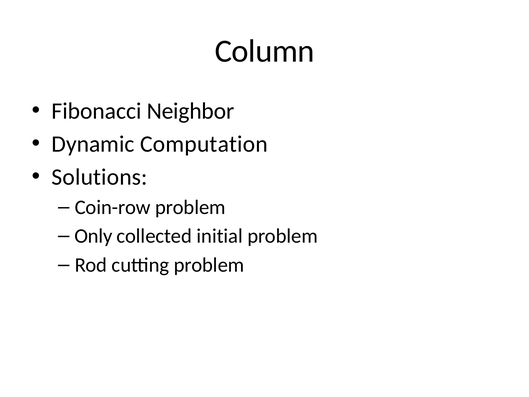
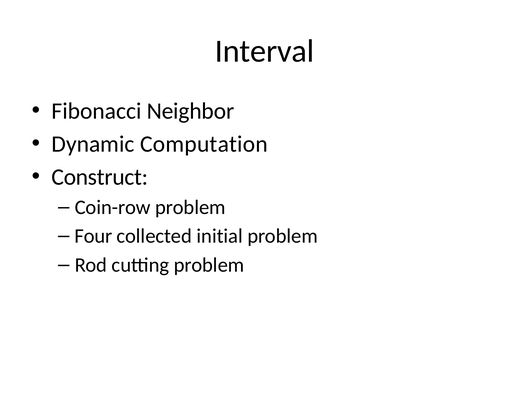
Column: Column -> Interval (265, 51)
Solutions: Solutions -> Construct (100, 177)
Only: Only -> Four (93, 236)
